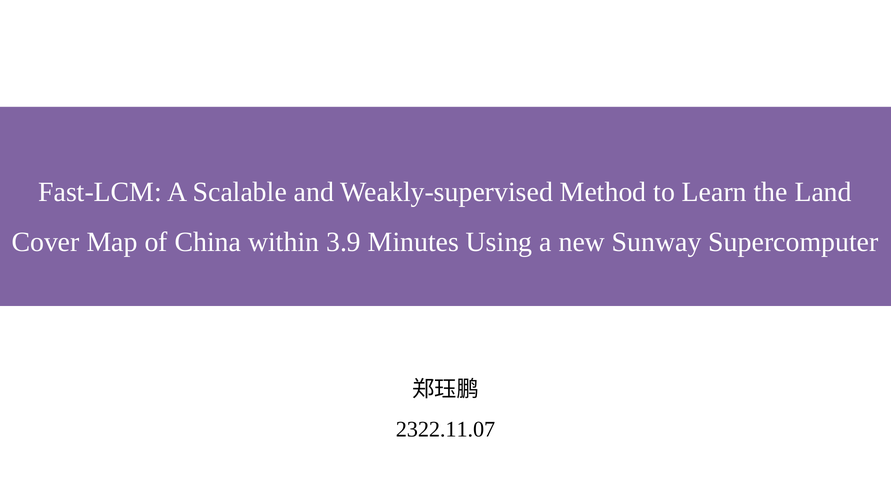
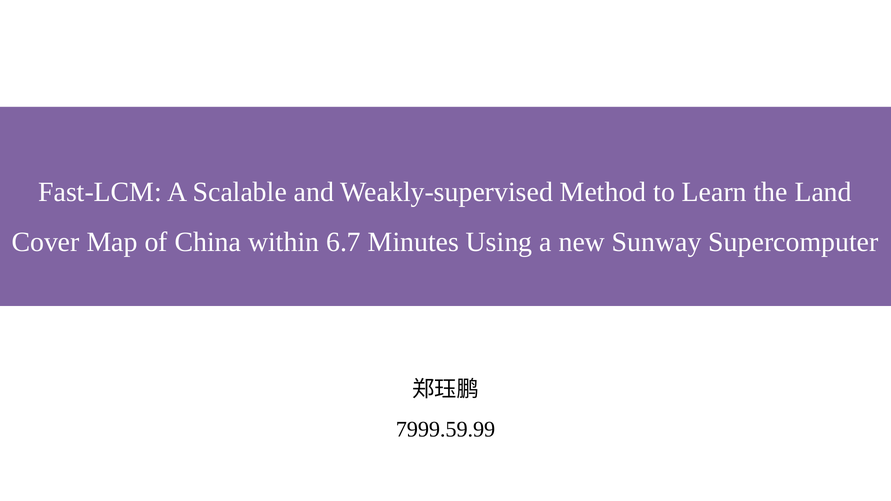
3.9: 3.9 -> 6.7 (343, 242)
2322.11.07: 2322.11.07 -> 7999.59.99 (446, 430)
